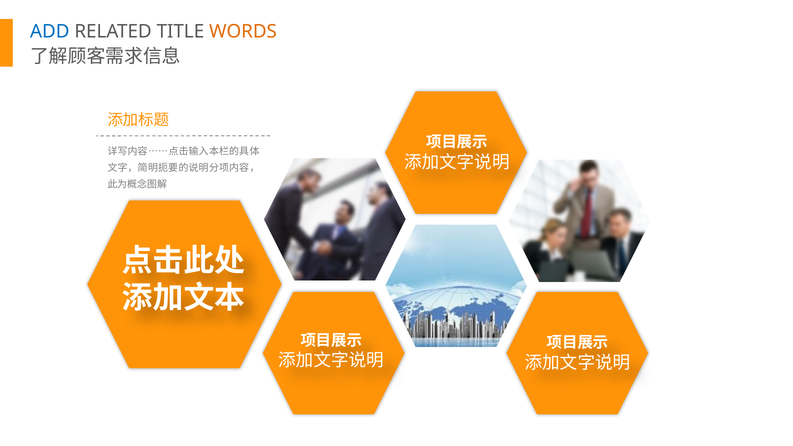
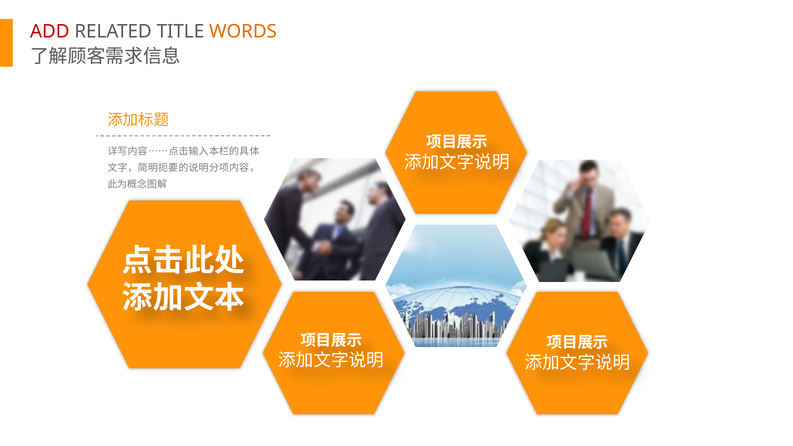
ADD colour: blue -> red (50, 32)
